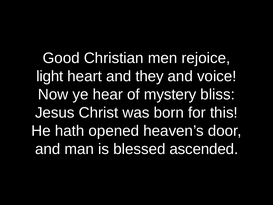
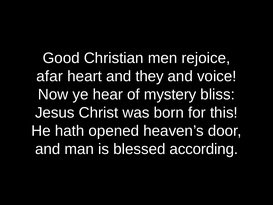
light: light -> afar (50, 76)
ascended: ascended -> according (204, 149)
